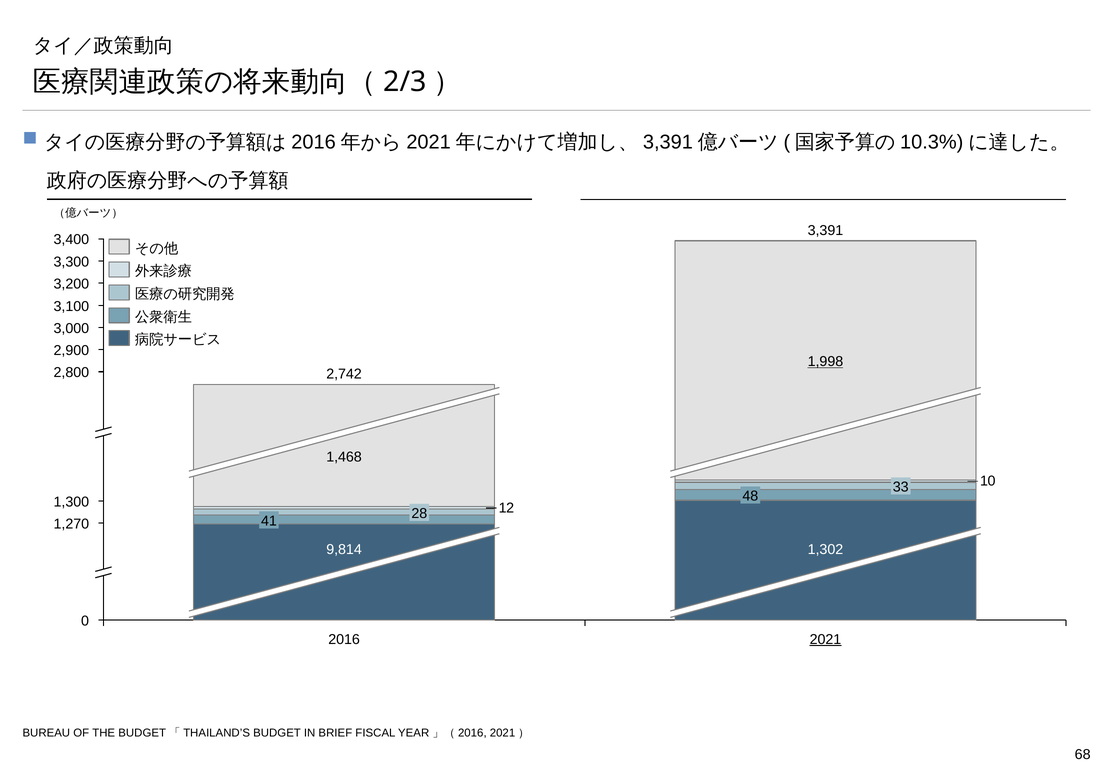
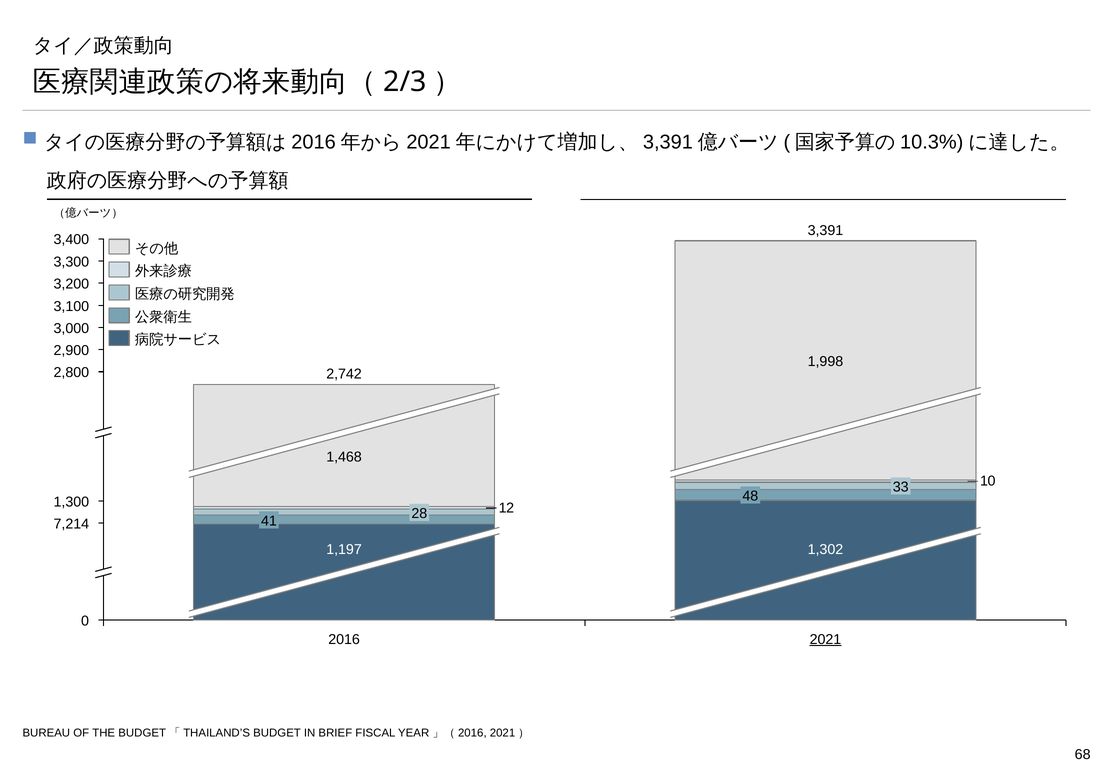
1,998 underline: present -> none (825, 361)
1,270: 1,270 -> 7,214 (71, 524)
9,814: 9,814 -> 1,197 (344, 549)
